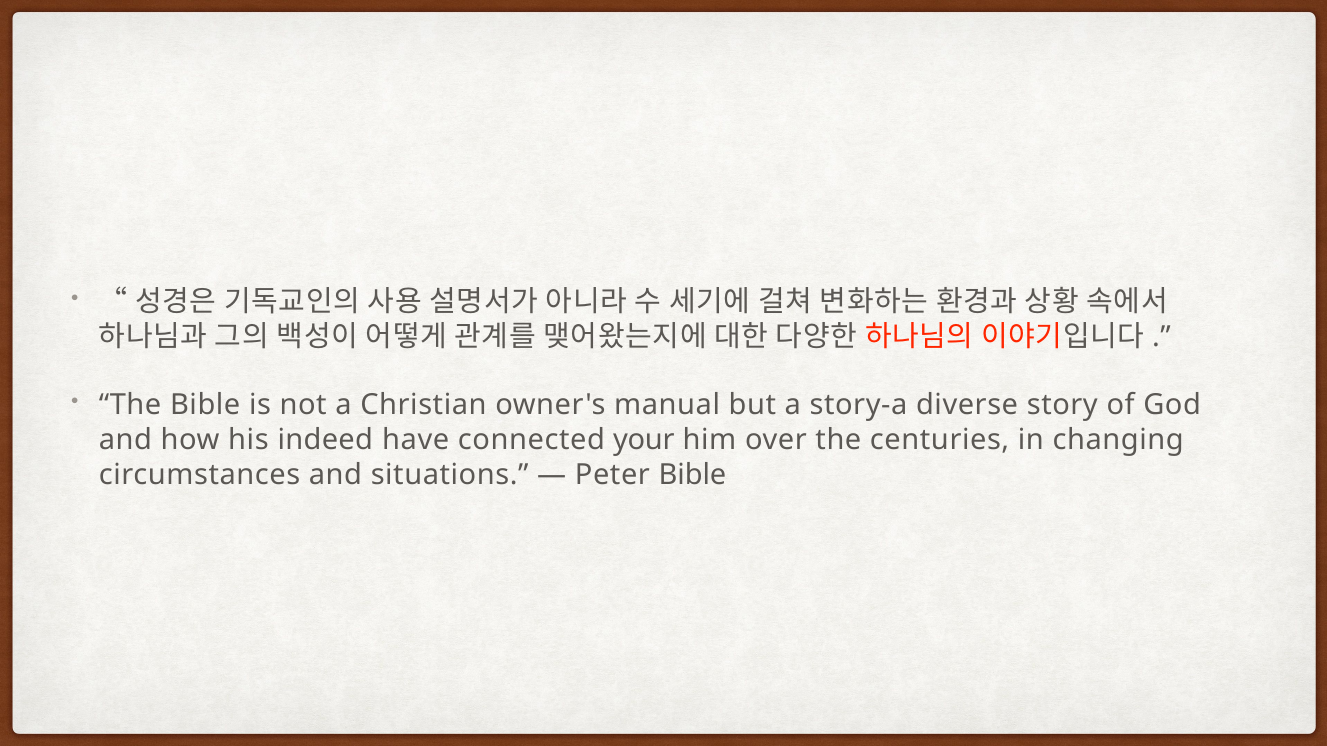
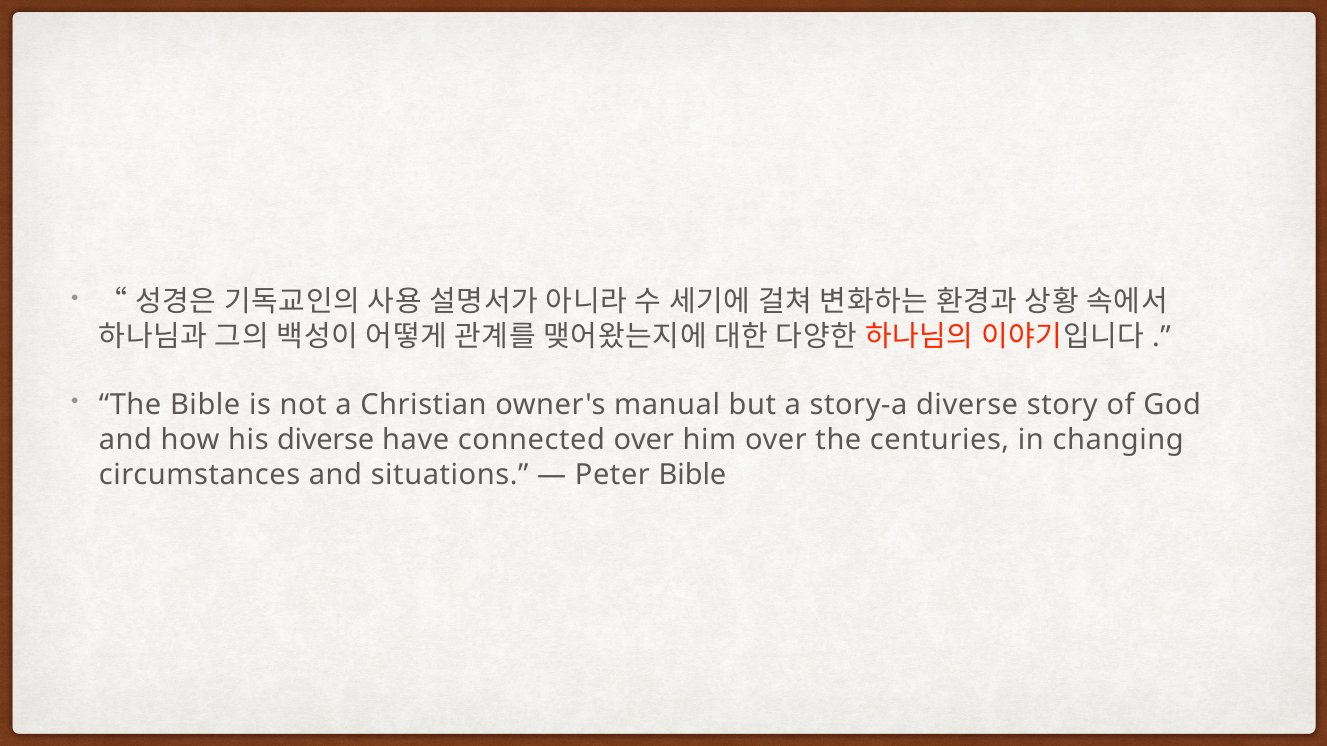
his indeed: indeed -> diverse (326, 440)
connected your: your -> over (644, 440)
